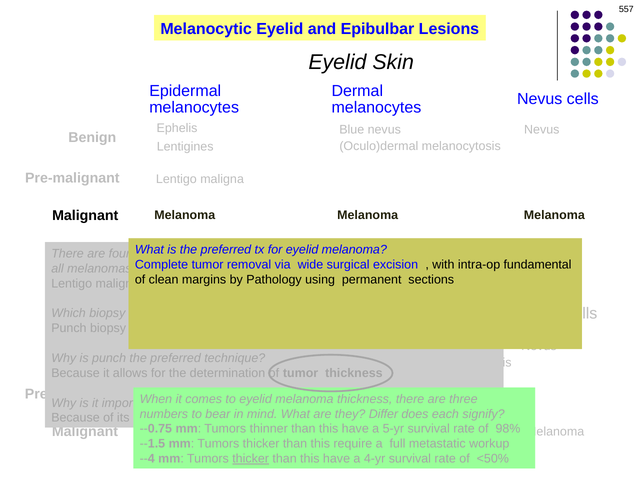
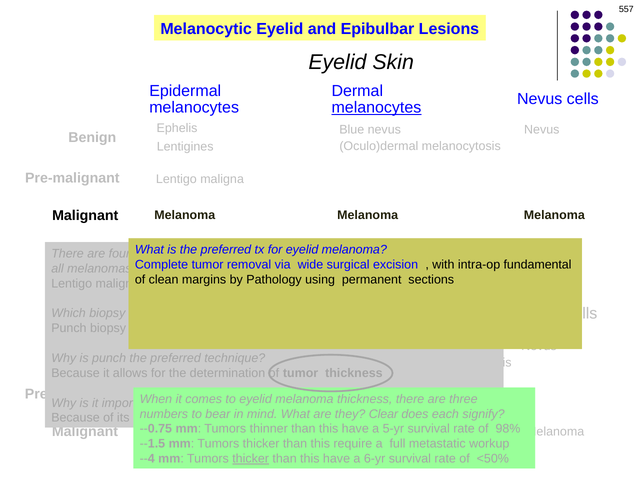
melanocytes underline: none -> present (376, 108)
Differ: Differ -> Clear (383, 414)
4-yr: 4-yr -> 6-yr (375, 459)
